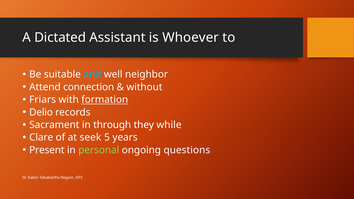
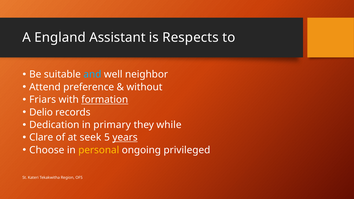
Dictated: Dictated -> England (60, 37)
Whoever: Whoever -> Respects (191, 37)
connection: connection -> preference (89, 87)
Sacrament: Sacrament -> Dedication (54, 125)
through: through -> primary (112, 125)
years underline: none -> present (125, 138)
Present: Present -> Choose (47, 150)
personal colour: light green -> yellow (99, 150)
questions: questions -> privileged (187, 150)
